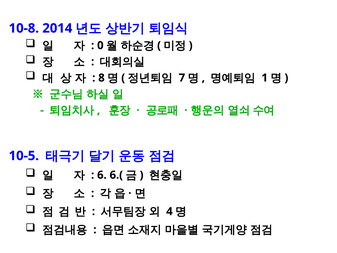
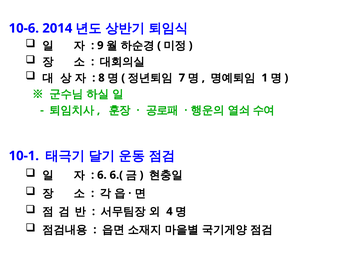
10-8: 10-8 -> 10-6 (24, 28)
0: 0 -> 9 (100, 45)
10-5: 10-5 -> 10-1 (24, 156)
